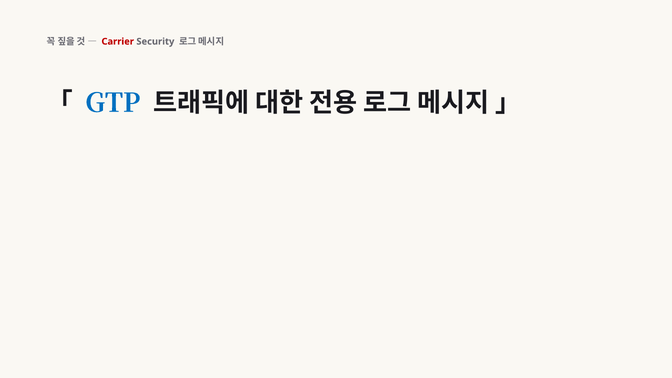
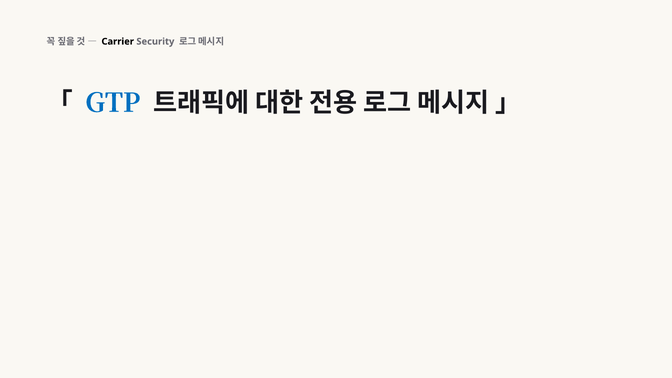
Carrier colour: red -> black (118, 42)
